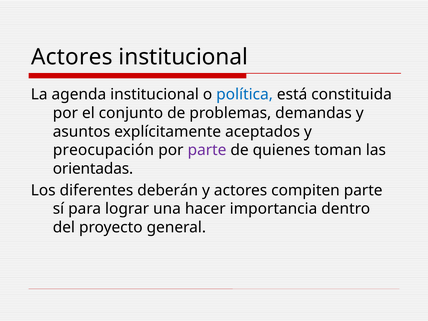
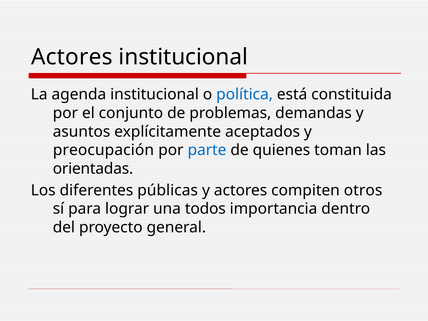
parte colour: purple -> blue (207, 150)
deberán: deberán -> públicas (168, 190)
compiten parte: parte -> otros (363, 190)
hacer: hacer -> todos (205, 209)
